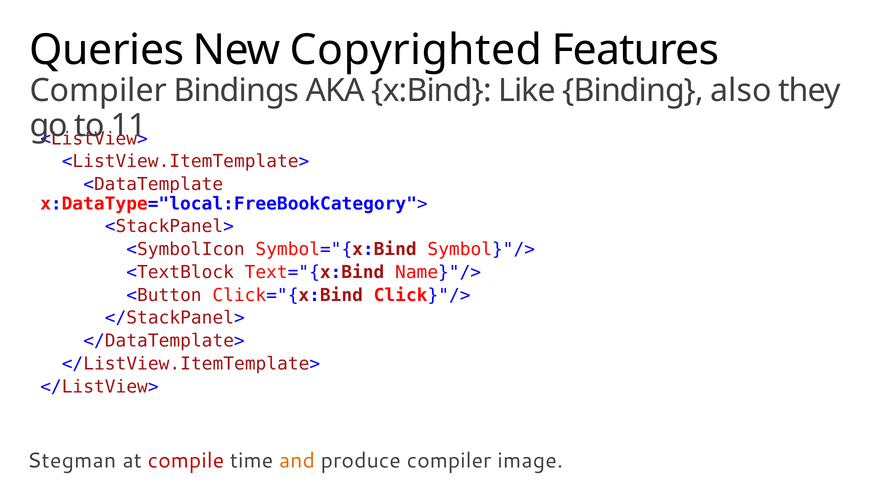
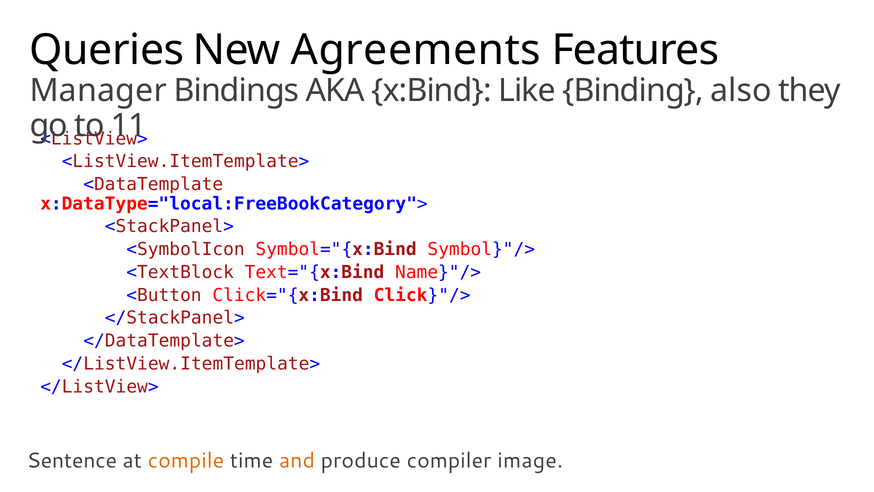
Copyrighted: Copyrighted -> Agreements (416, 50)
Compiler: Compiler -> Manager (98, 91)
Stegman: Stegman -> Sentence (72, 460)
compile colour: red -> orange (186, 460)
